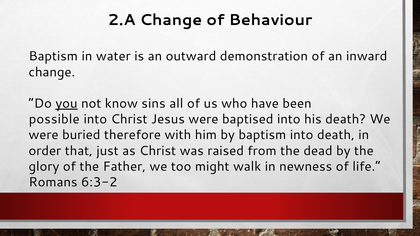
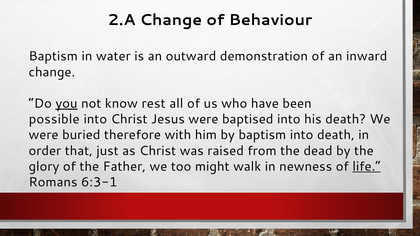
sins: sins -> rest (154, 104)
life underline: none -> present (366, 167)
6:3-2: 6:3-2 -> 6:3-1 (99, 182)
